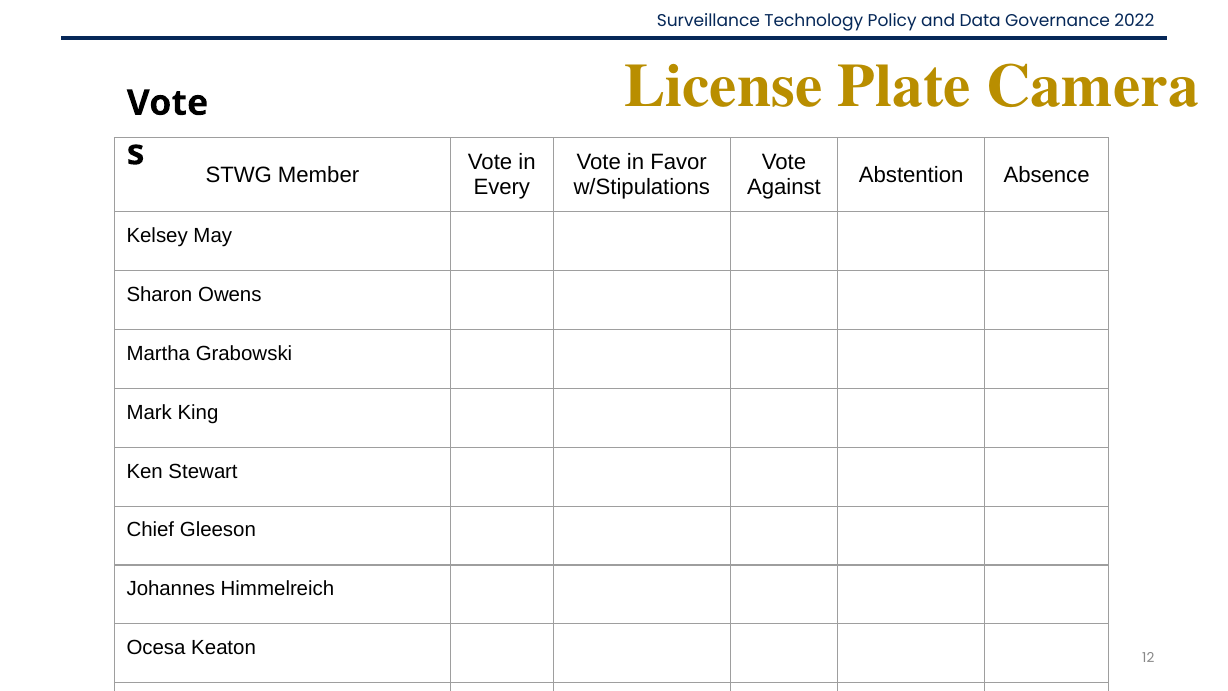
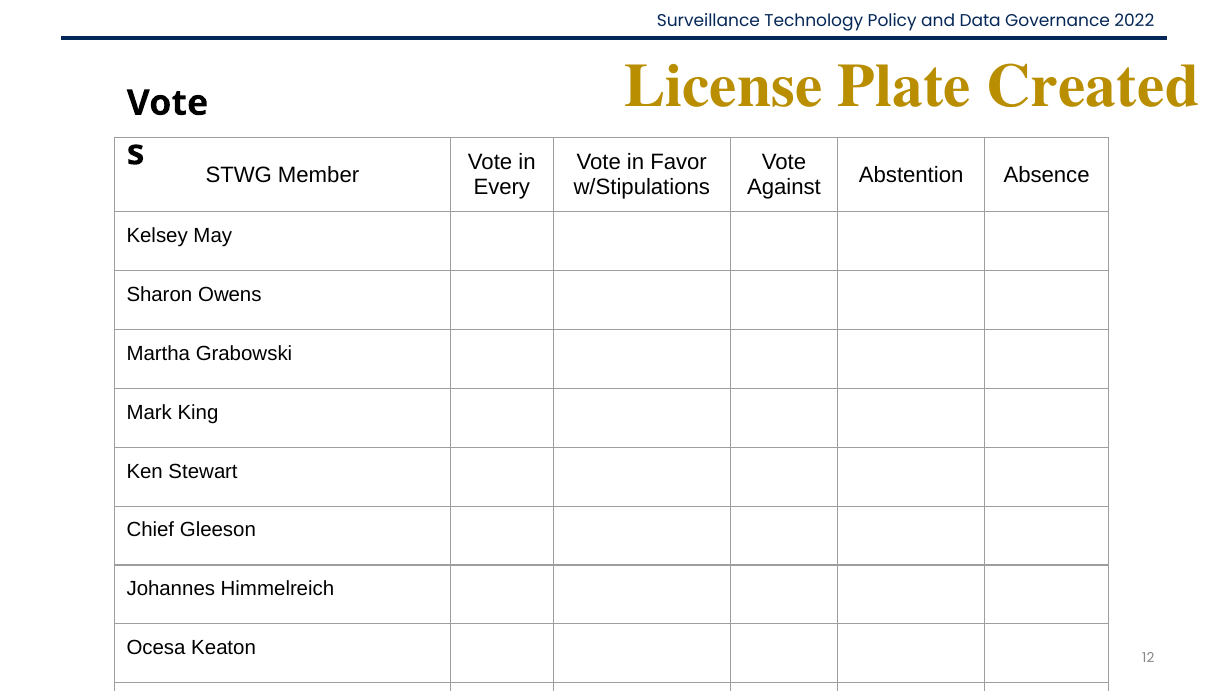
Camera: Camera -> Created (1093, 86)
